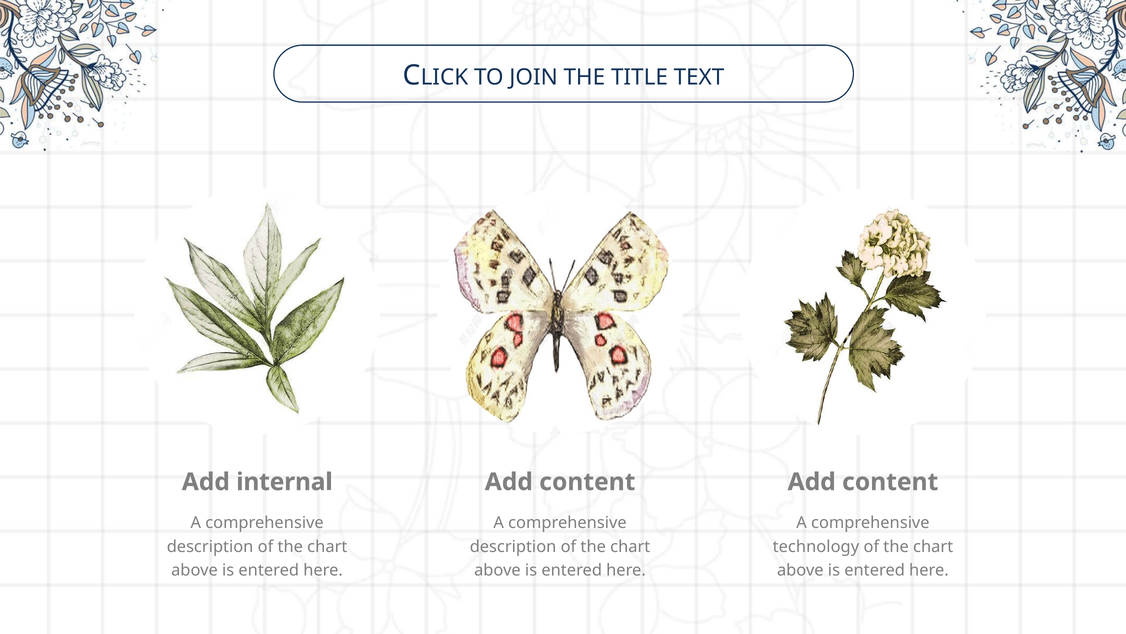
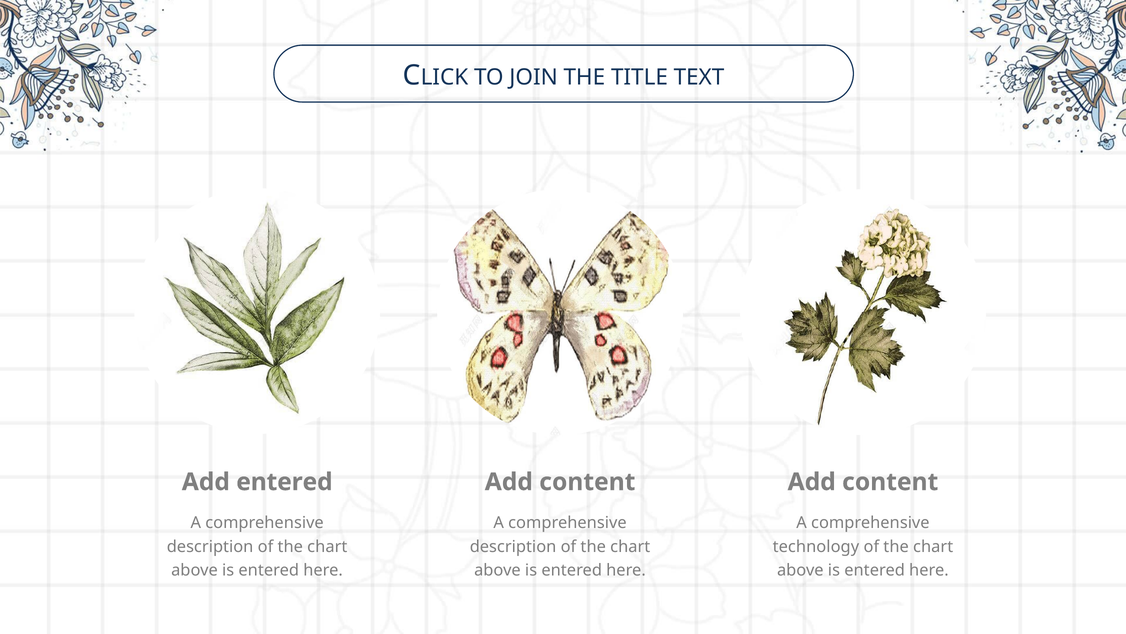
Add internal: internal -> entered (284, 482)
